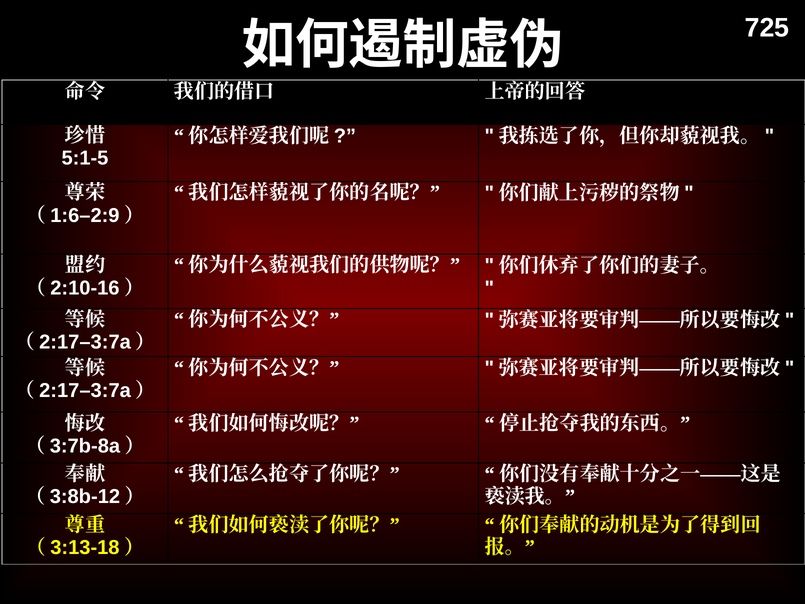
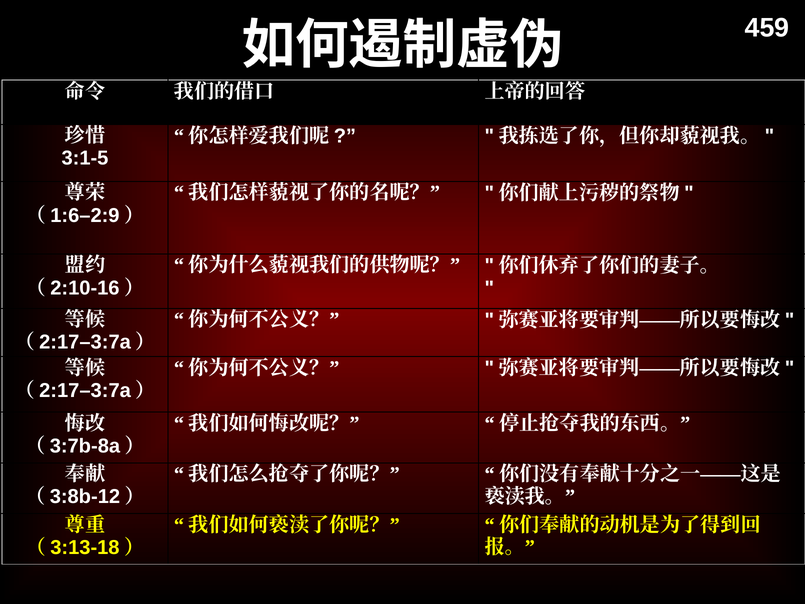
725: 725 -> 459 (767, 28)
5:1-5: 5:1-5 -> 3:1-5 (85, 158)
